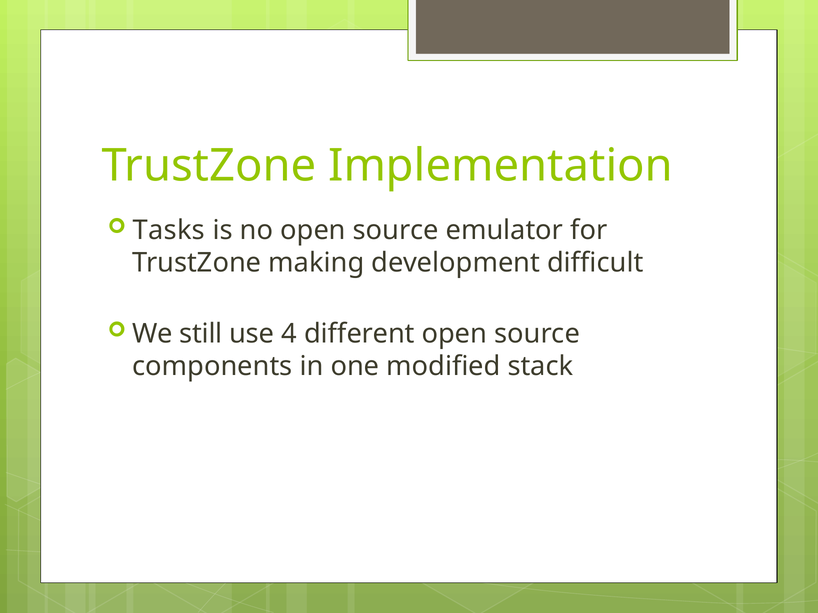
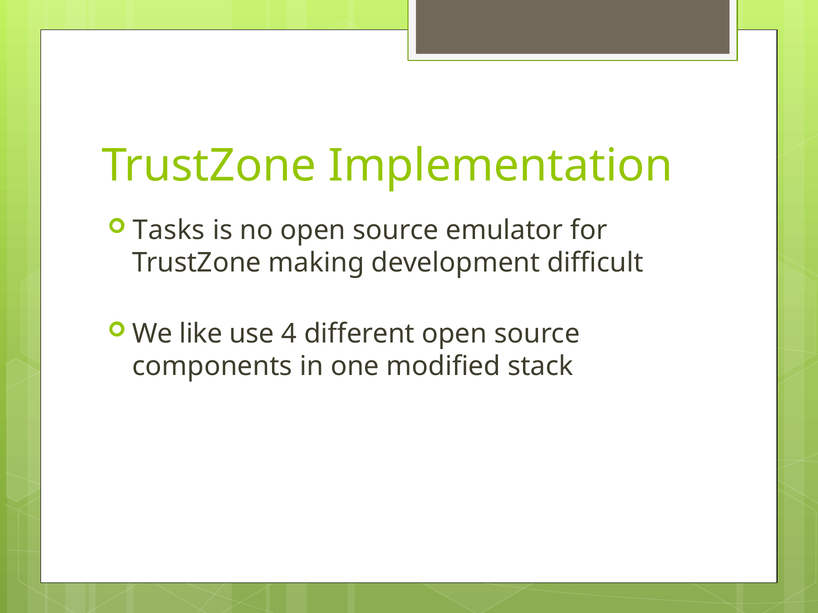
still: still -> like (201, 334)
